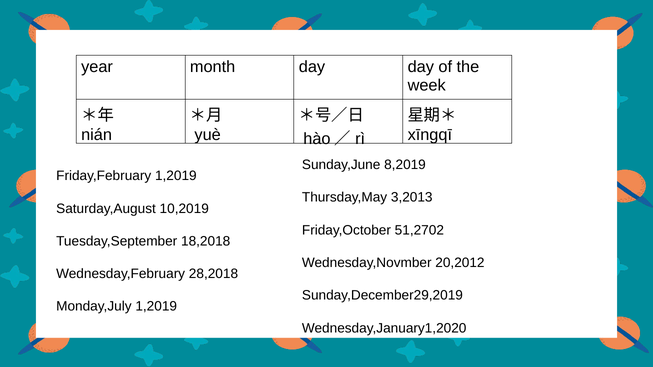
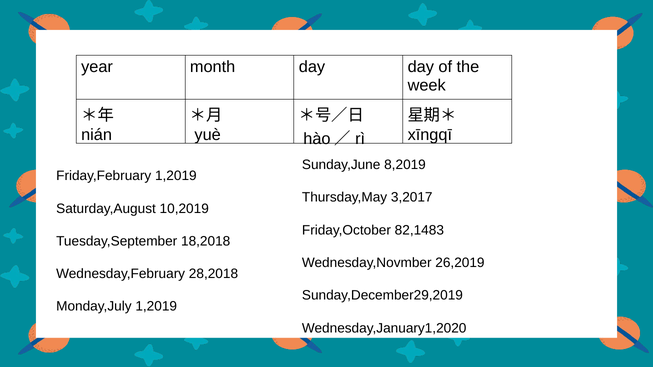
3,2013: 3,2013 -> 3,2017 (412, 198)
51,2702: 51,2702 -> 82,1483 (419, 230)
20,2012: 20,2012 -> 26,2019 (460, 263)
